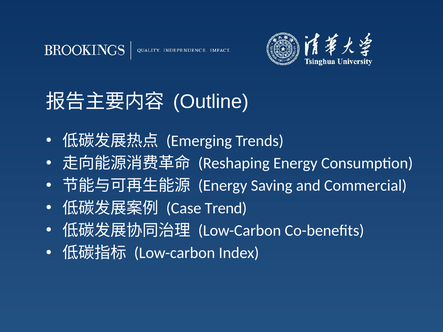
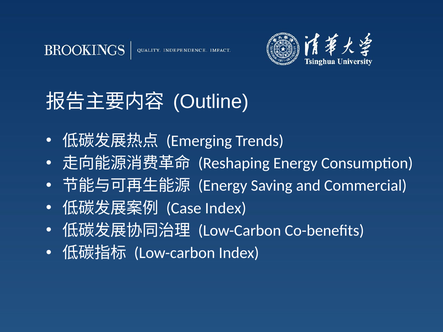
Case Trend: Trend -> Index (226, 208)
